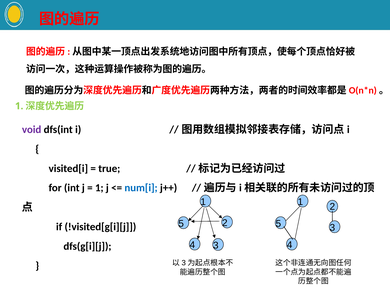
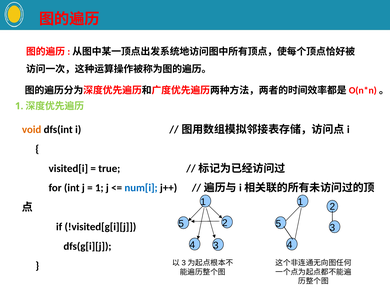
void colour: purple -> orange (32, 130)
